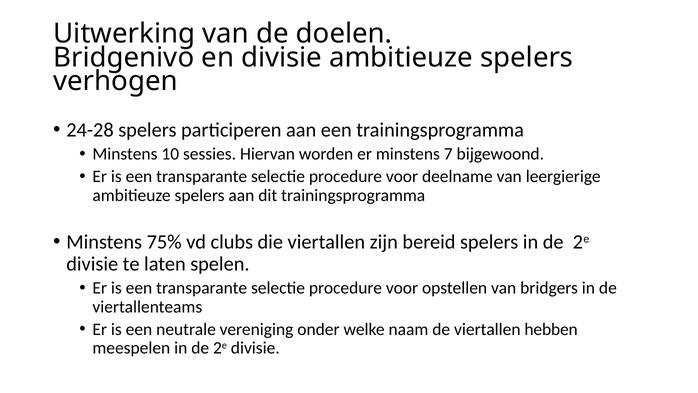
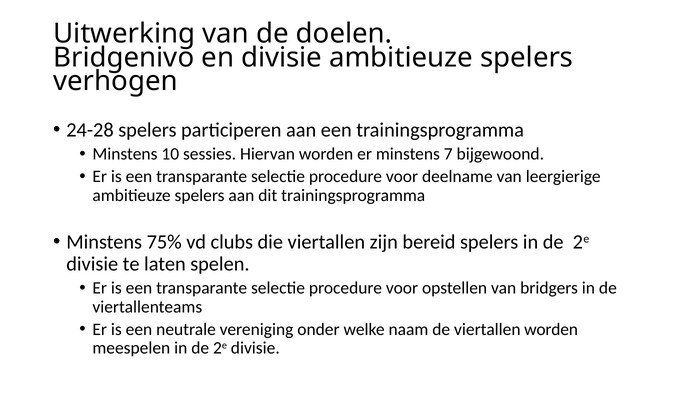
viertallen hebben: hebben -> worden (551, 329)
